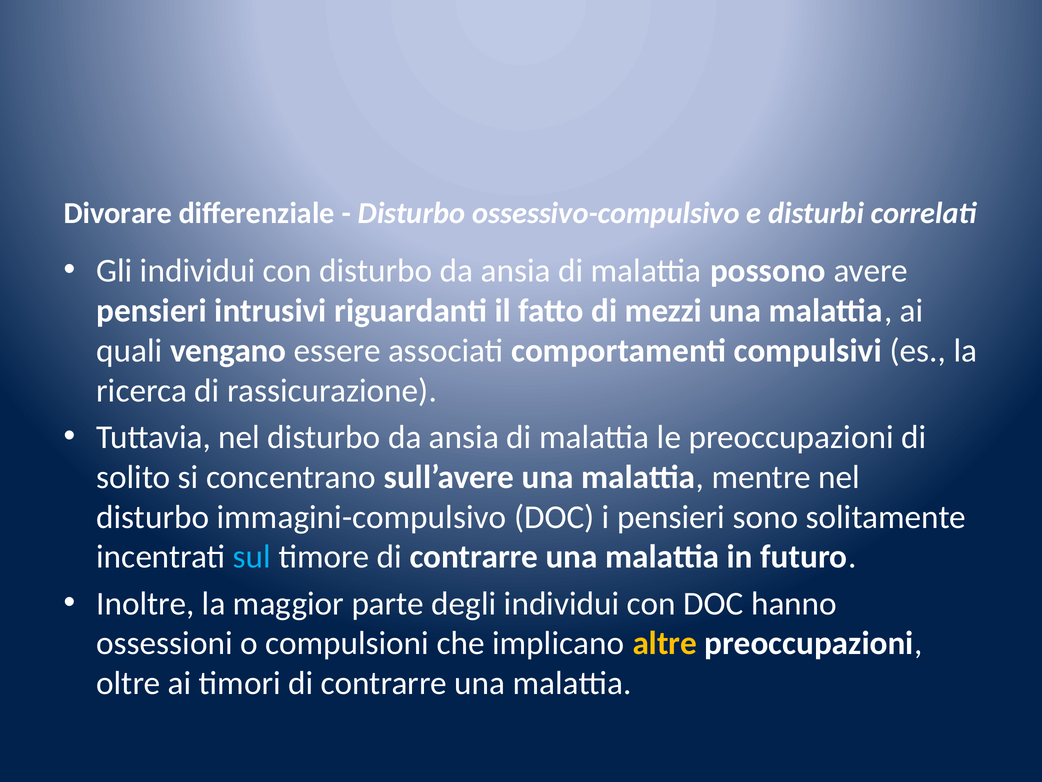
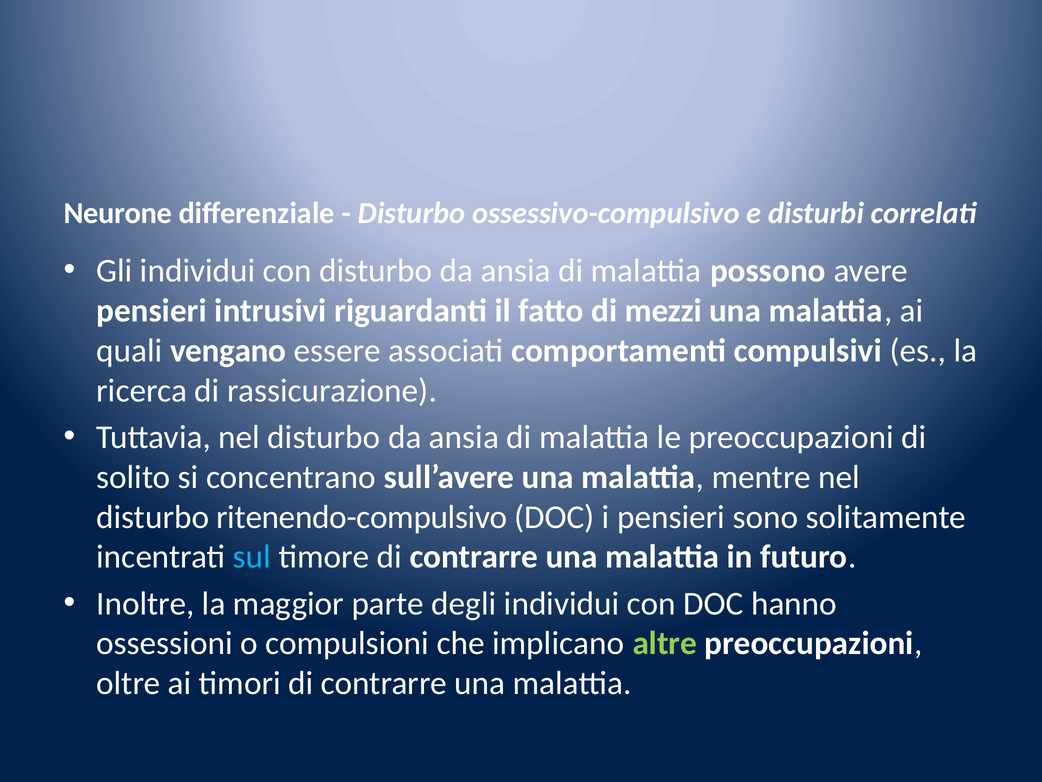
Divorare: Divorare -> Neurone (118, 213)
immagini-compulsivo: immagini-compulsivo -> ritenendo-compulsivo (362, 517)
altre colour: yellow -> light green (665, 643)
